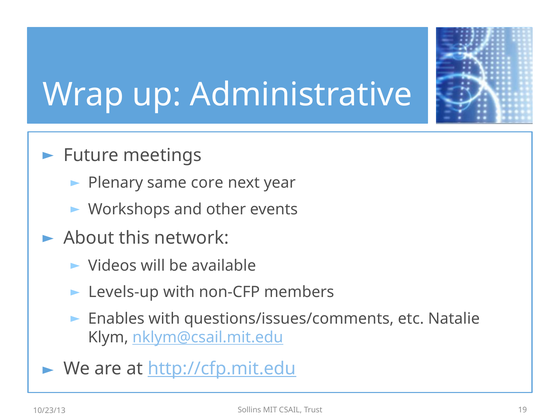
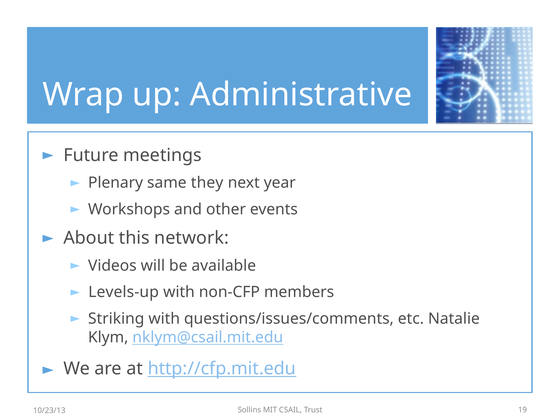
core: core -> they (207, 183)
Enables: Enables -> Striking (116, 319)
